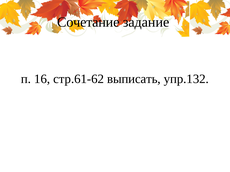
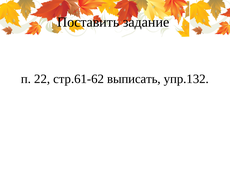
Сочетание: Сочетание -> Поставить (88, 22)
16: 16 -> 22 (42, 79)
